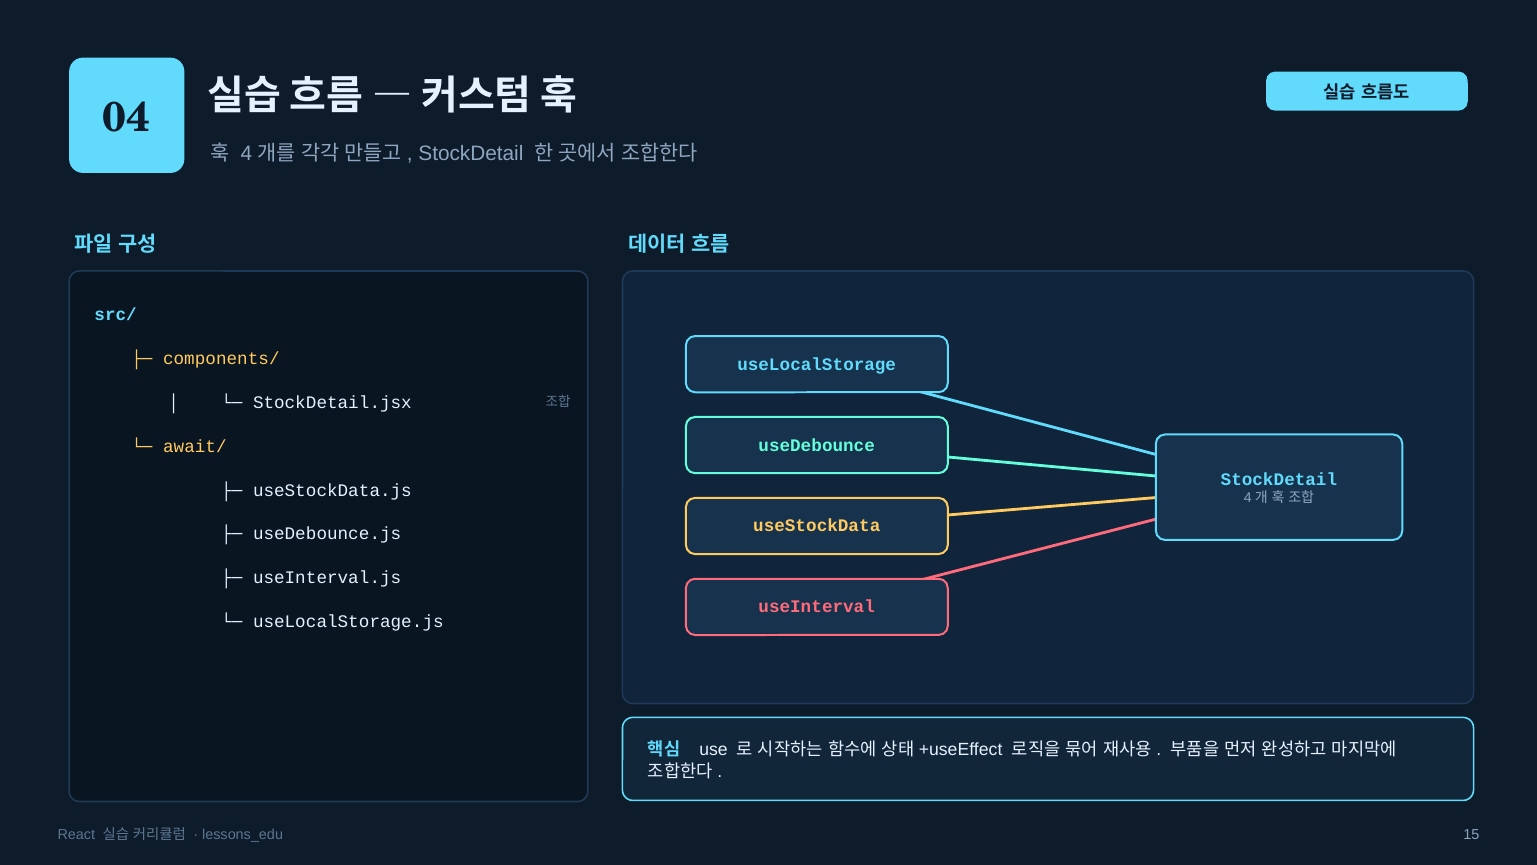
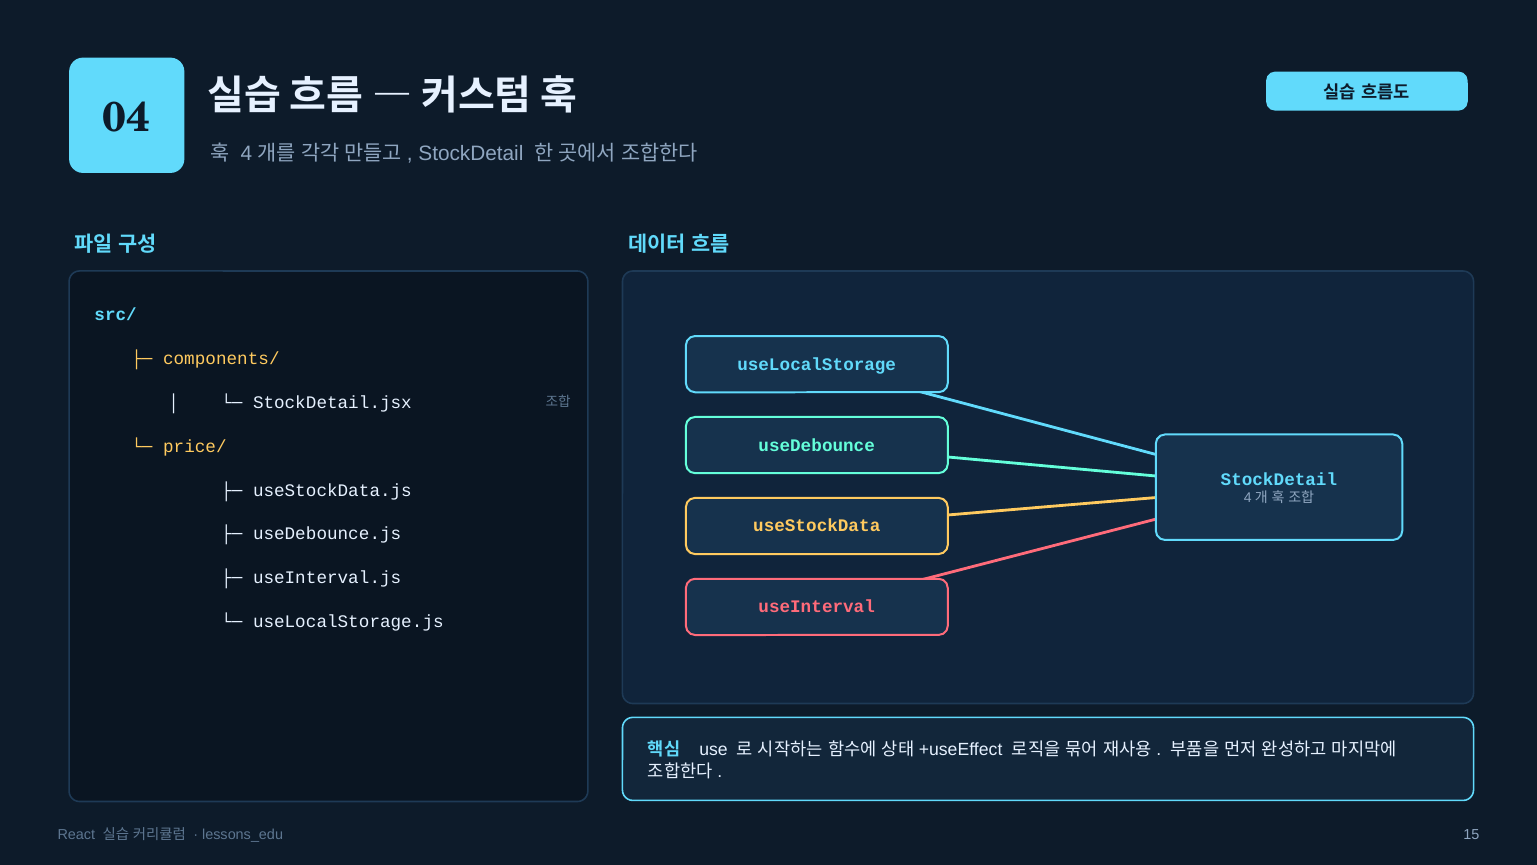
await/: await/ -> price/ (195, 446)
